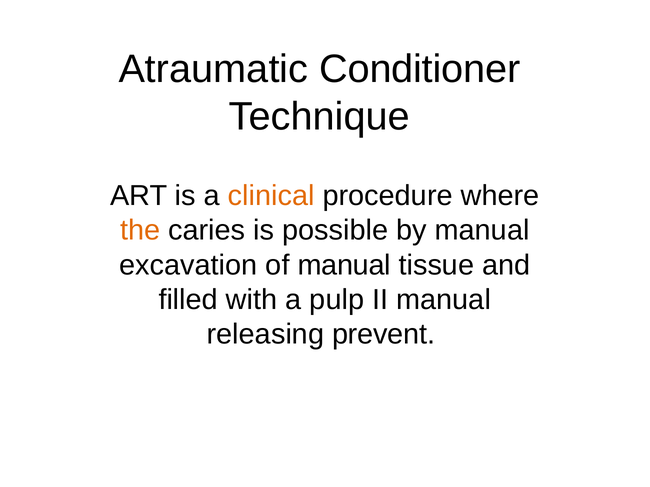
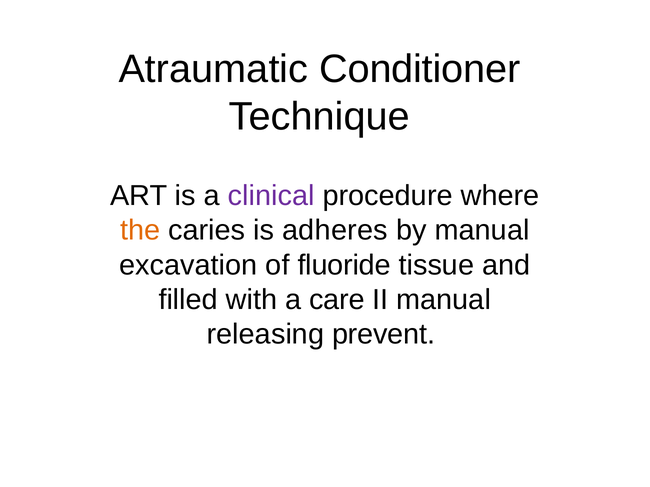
clinical colour: orange -> purple (271, 196)
possible: possible -> adheres (335, 231)
of manual: manual -> fluoride (344, 265)
pulp: pulp -> care (337, 300)
